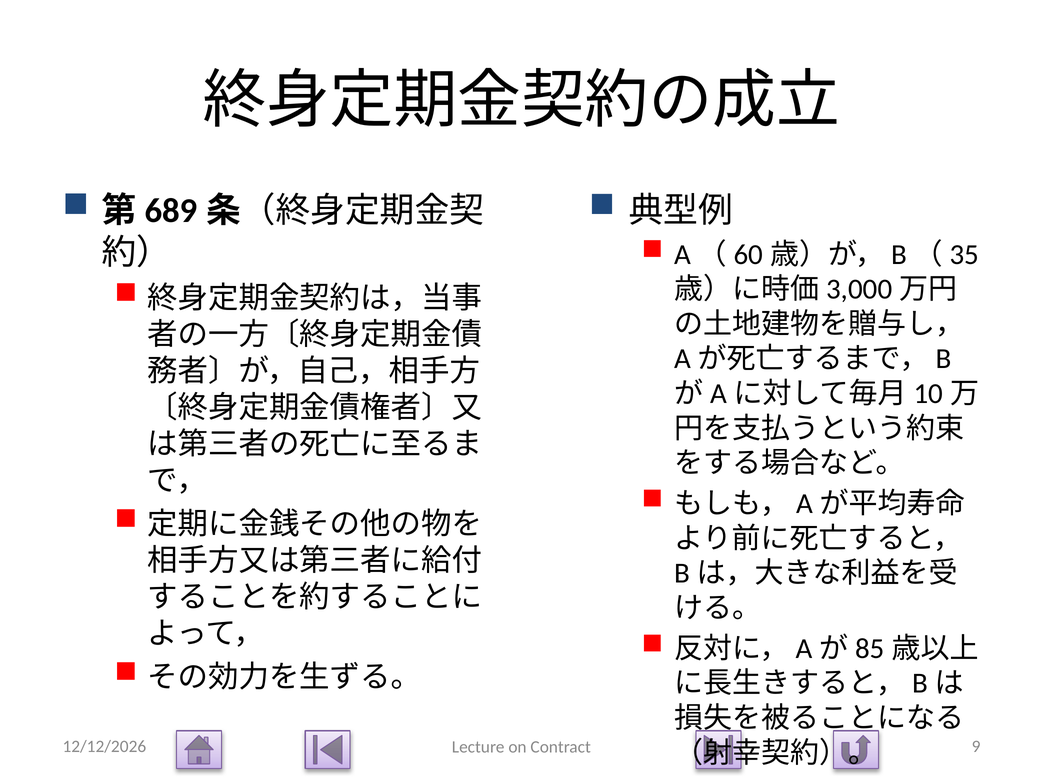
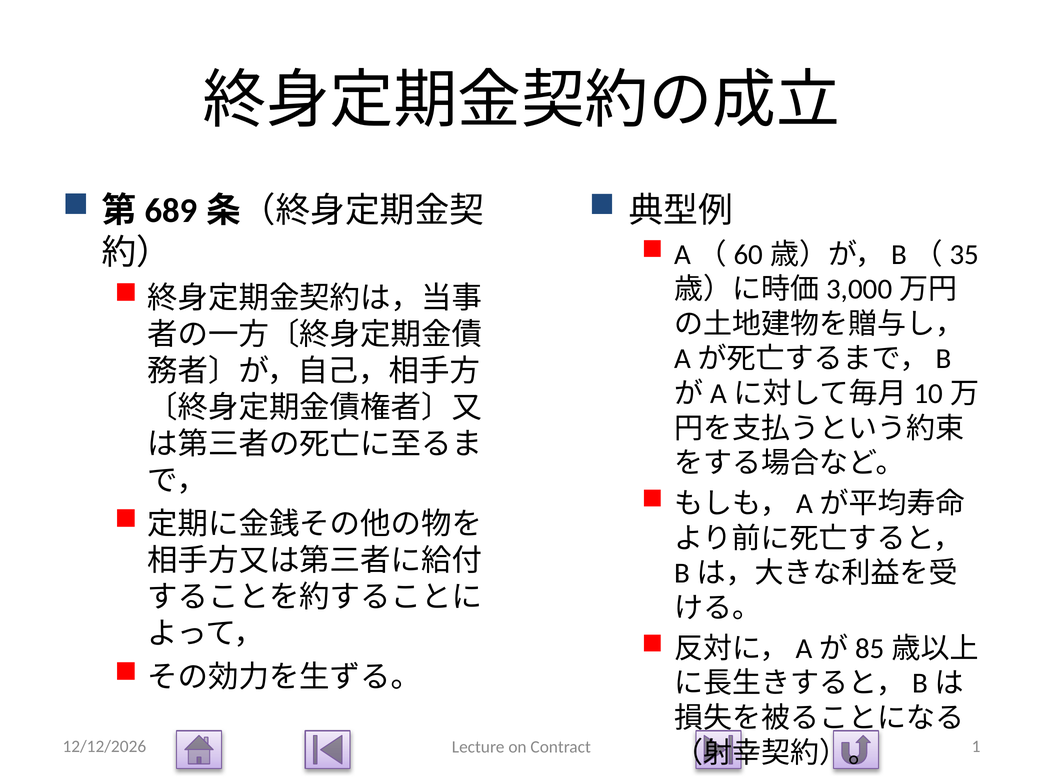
9: 9 -> 1 (976, 747)
